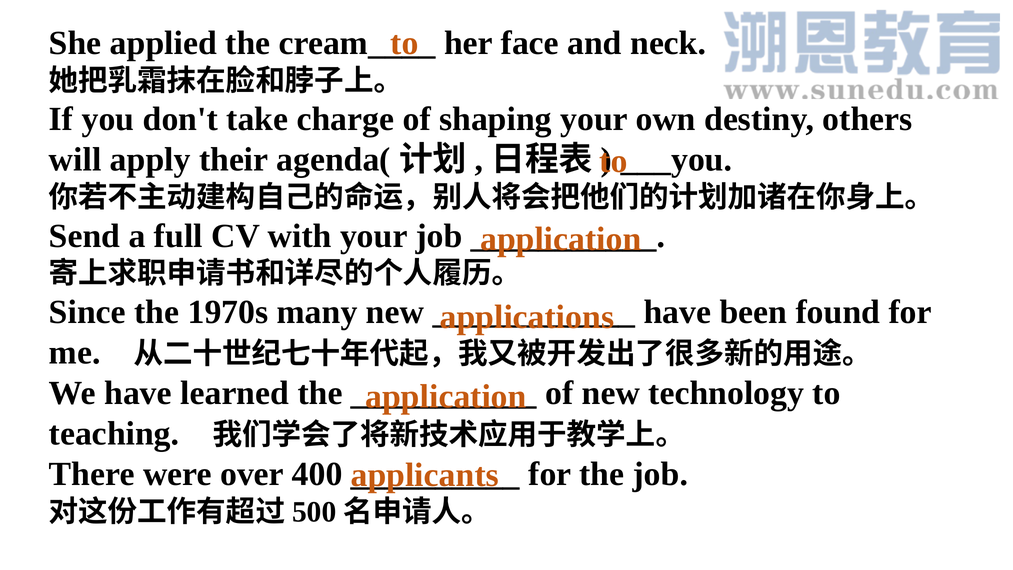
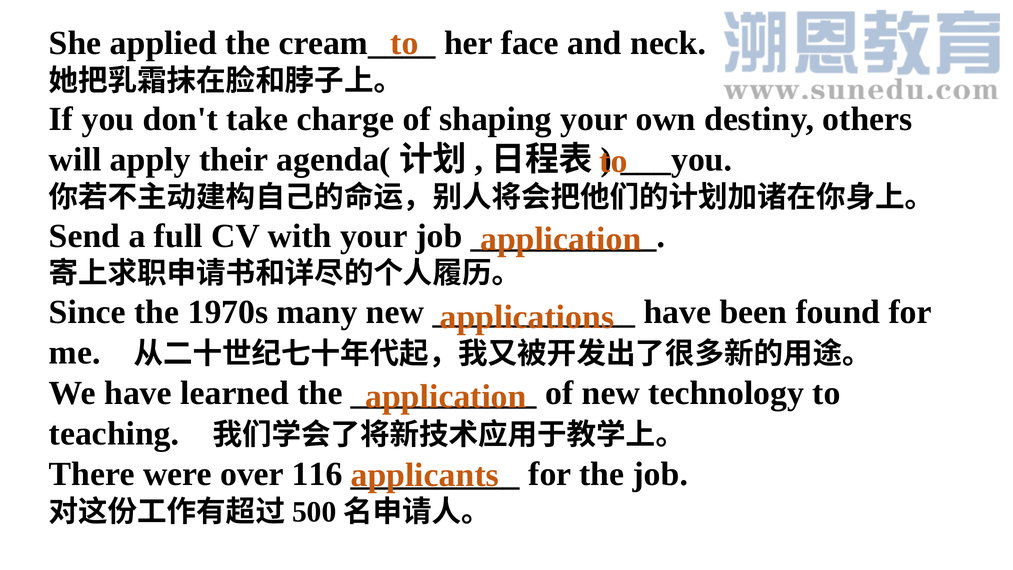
400: 400 -> 116 (317, 474)
